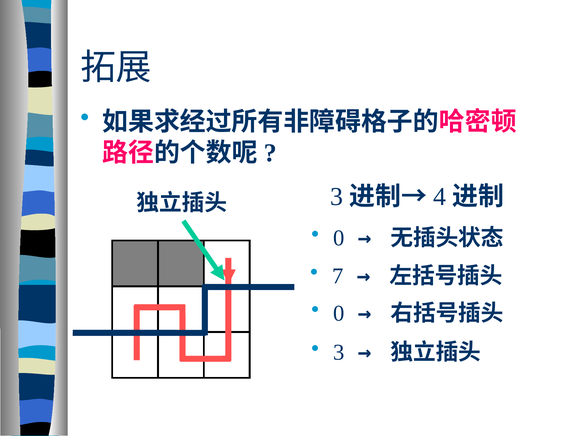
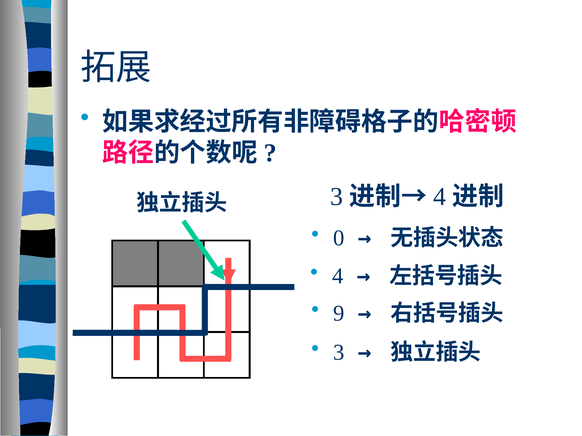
7: 7 -> 4 (338, 276)
0: 0 -> 9 (339, 314)
